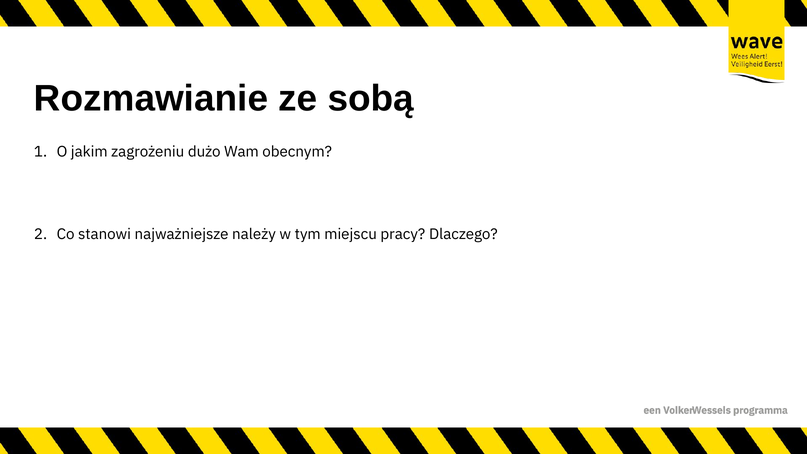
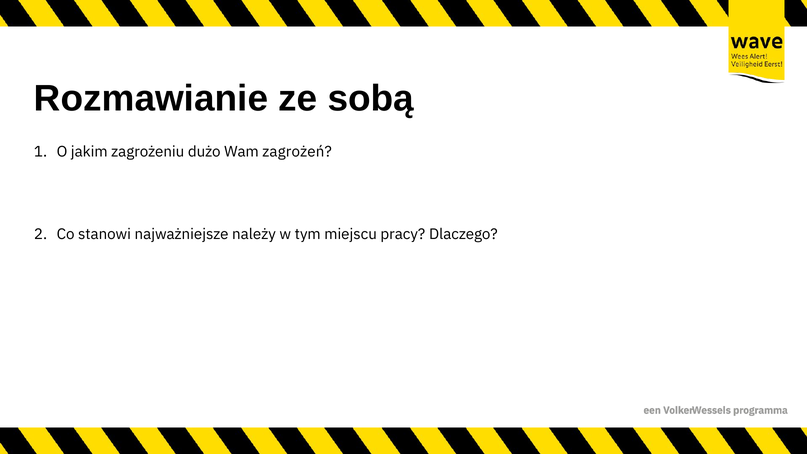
obecnym: obecnym -> zagrożeń (297, 152)
